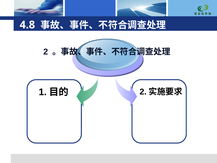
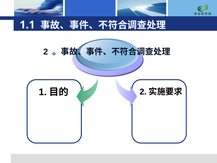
4.8: 4.8 -> 1.1 (27, 25)
